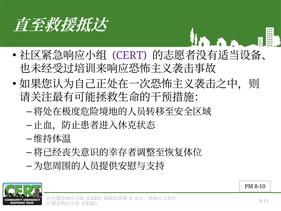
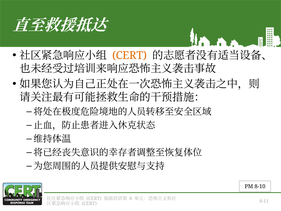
CERT colour: purple -> orange (130, 55)
